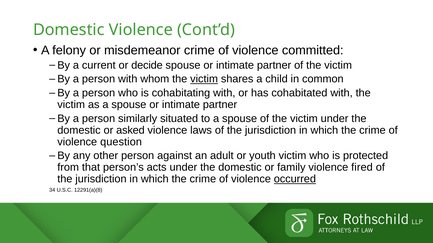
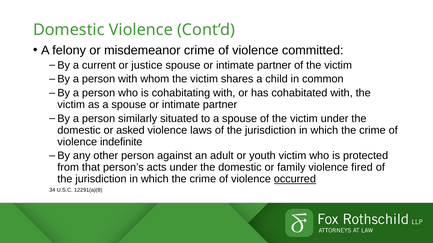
decide: decide -> justice (147, 65)
victim underline: present -> none (204, 79)
question: question -> indefinite (121, 142)
